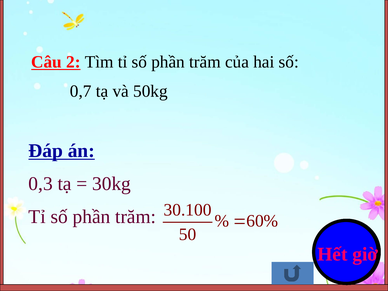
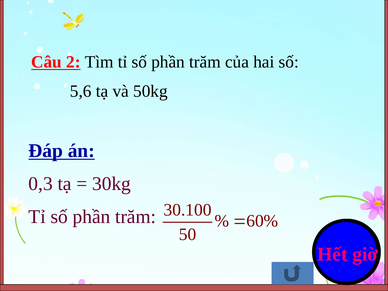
0,7: 0,7 -> 5,6 (81, 91)
